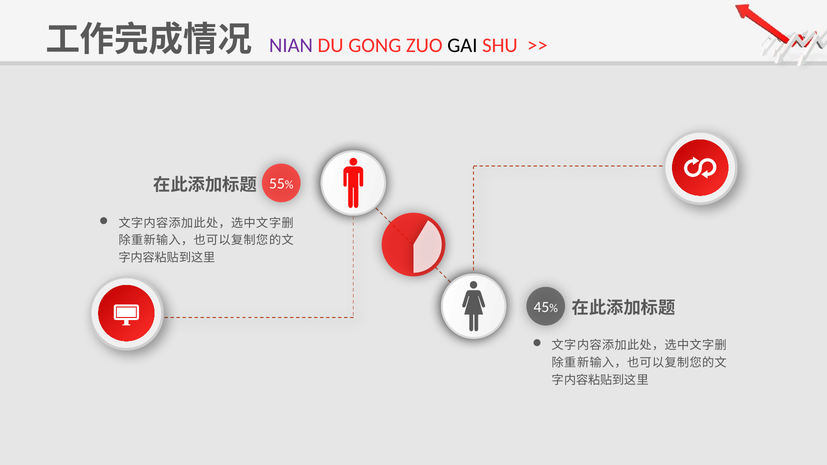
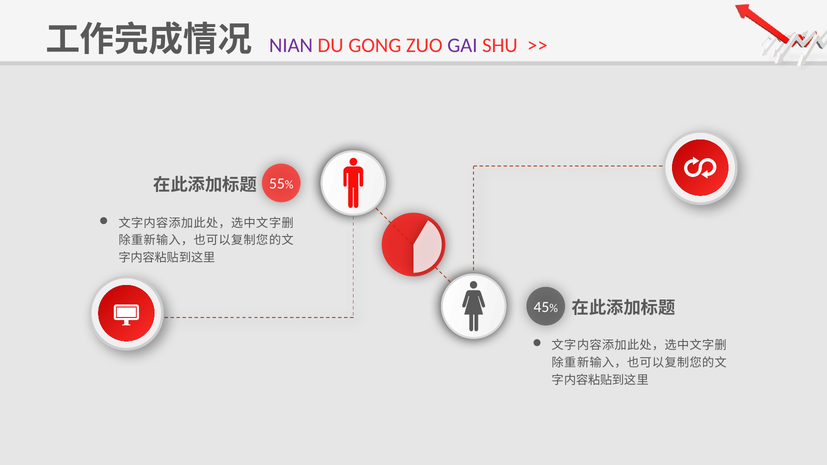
GAI colour: black -> purple (462, 45)
